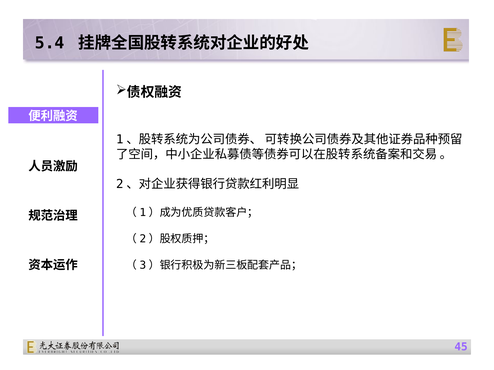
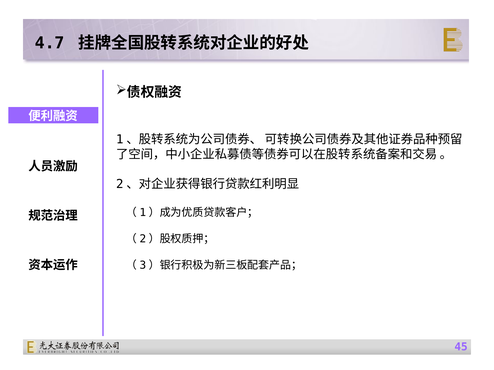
5.4: 5.4 -> 4.7 (50, 43)
